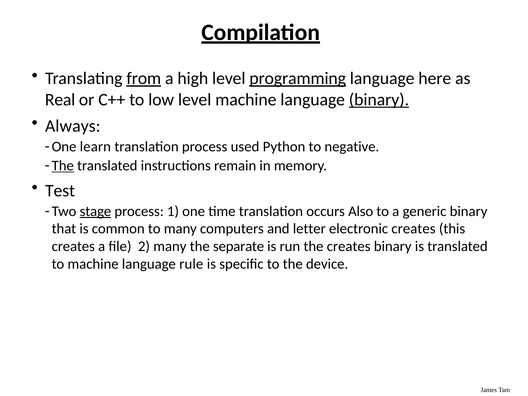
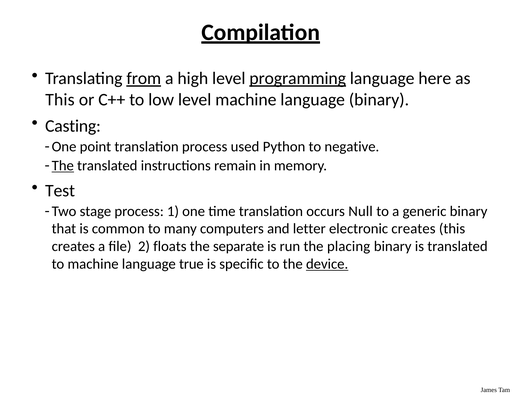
Real: Real -> This (60, 100)
binary underline: present -> none (379, 100)
Always: Always -> Casting (73, 126)
learn: learn -> point (95, 147)
stage underline: present -> none (95, 211)
Also: Also -> Null (361, 211)
2 many: many -> floats (170, 246)
the creates: creates -> placing (349, 246)
rule: rule -> true (191, 264)
device underline: none -> present (327, 264)
